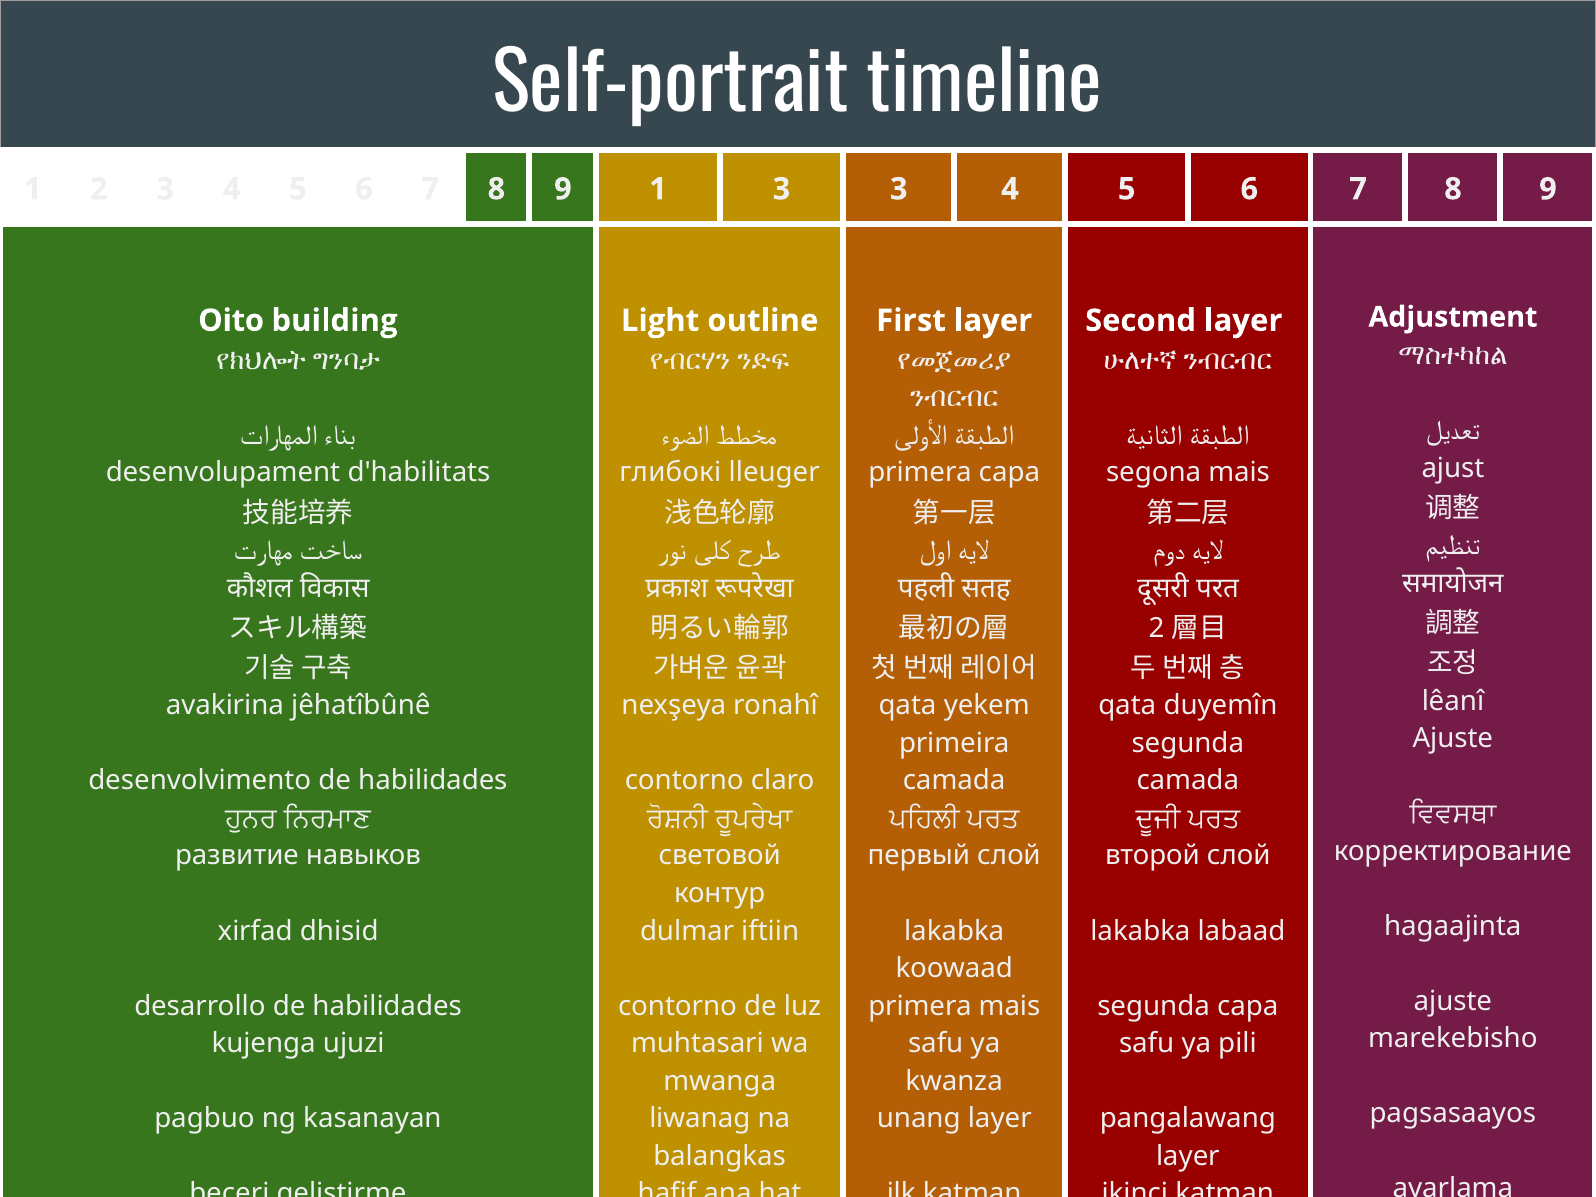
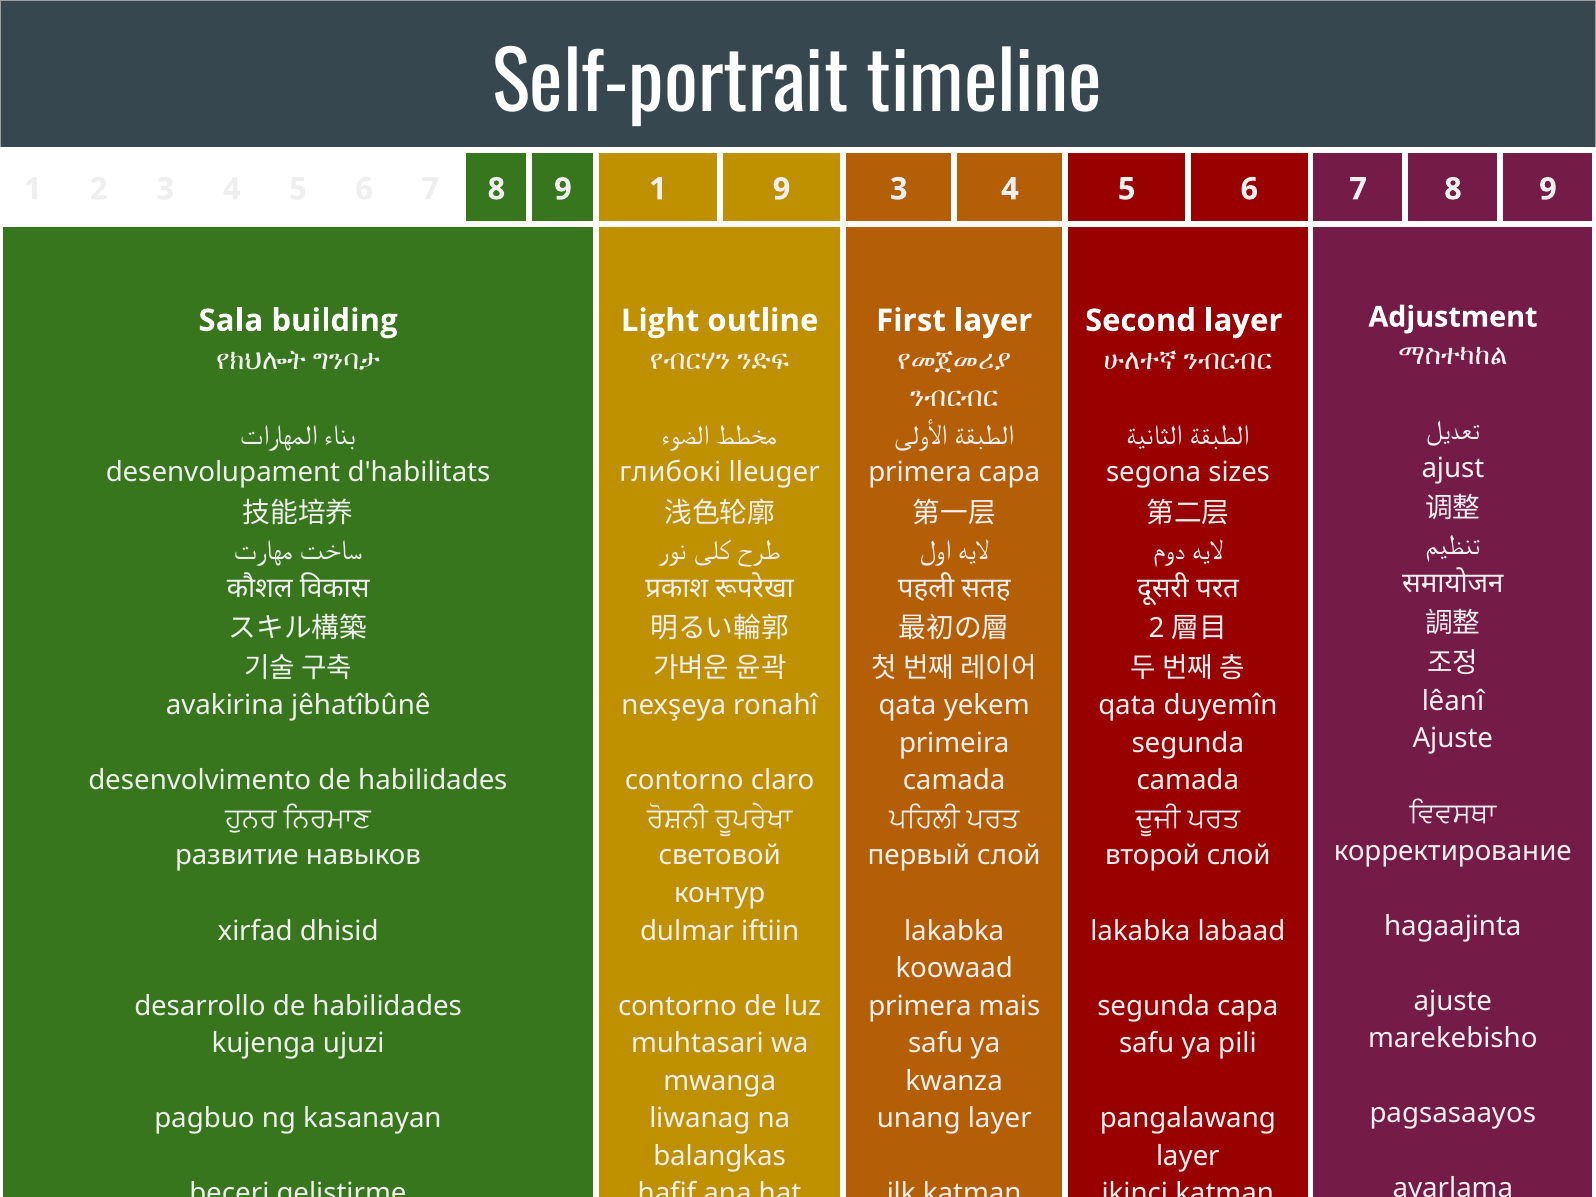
1 3: 3 -> 9 (781, 189)
Oito: Oito -> Sala (231, 321)
segona mais: mais -> sizes (1239, 473)
